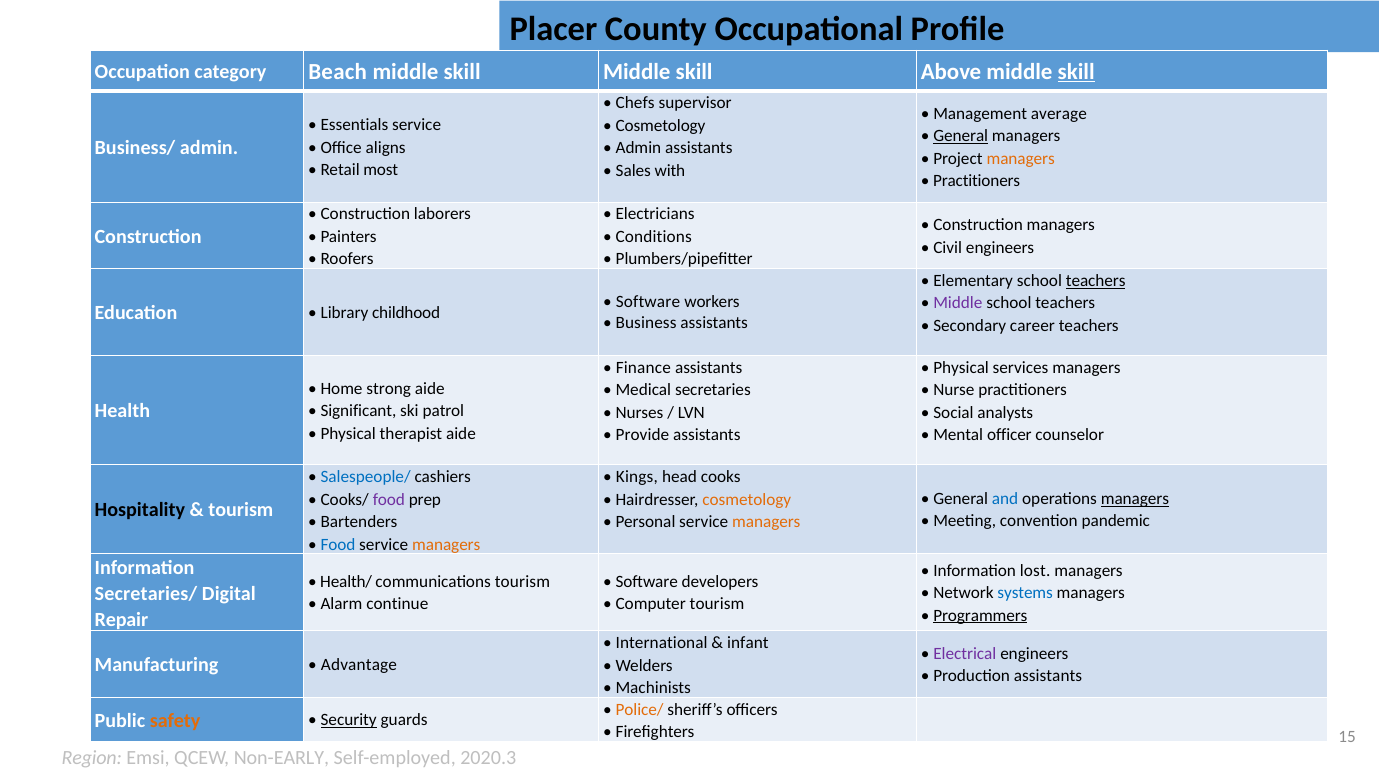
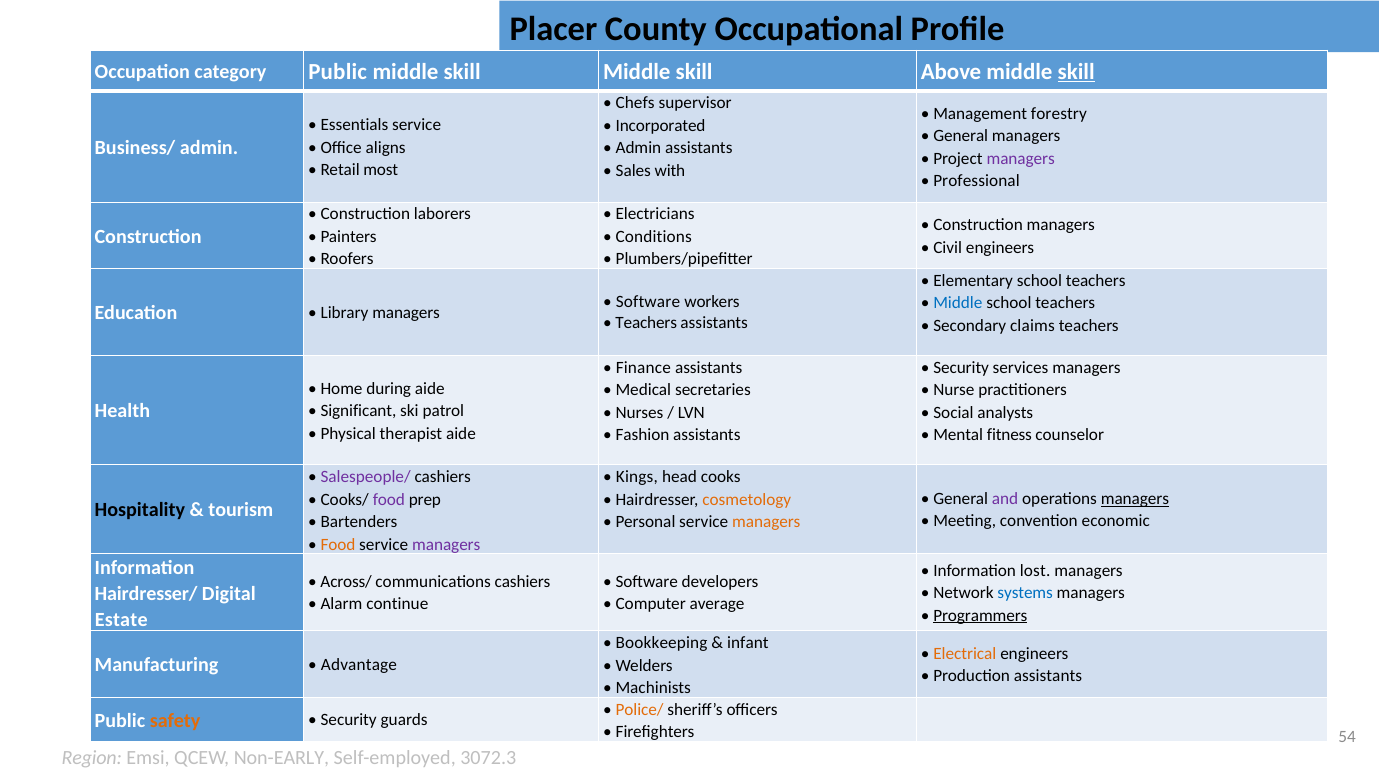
category Beach: Beach -> Public (338, 72)
average: average -> forestry (1059, 114)
Cosmetology: Cosmetology -> Incorporated (661, 126)
General underline: present -> none (961, 136)
managers colour: orange -> purple (1021, 159)
Practitioners: Practitioners -> Professional (977, 181)
teachers underline: present -> none (1096, 281)
Middle colour: purple -> blue (958, 303)
Library childhood: childhood -> managers (406, 313)
Business: Business -> Teachers (646, 323)
career: career -> claims (1032, 325)
Physical: Physical -> Security (961, 368)
strong: strong -> during (389, 388)
Provide: Provide -> Fashion (642, 435)
officer: officer -> fitness (1009, 435)
Salespeople/ colour: blue -> purple (366, 477)
and colour: blue -> purple (1005, 499)
pandemic: pandemic -> economic (1116, 521)
Food colour: blue -> orange (338, 544)
managers colour: orange -> purple (446, 544)
Health/: Health/ -> Across/ (346, 582)
communications tourism: tourism -> cashiers (523, 582)
Secretaries/: Secretaries/ -> Hairdresser/ (146, 593)
Computer tourism: tourism -> average (717, 604)
Repair: Repair -> Estate (121, 620)
International: International -> Bookkeeping (662, 643)
Electrical colour: purple -> orange (965, 653)
Security underline: present -> none (349, 720)
15: 15 -> 54 (1347, 736)
2020.3: 2020.3 -> 3072.3 (488, 757)
